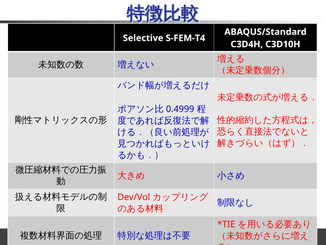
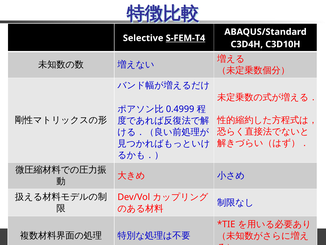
S-FEM-T4 underline: none -> present (185, 38)
